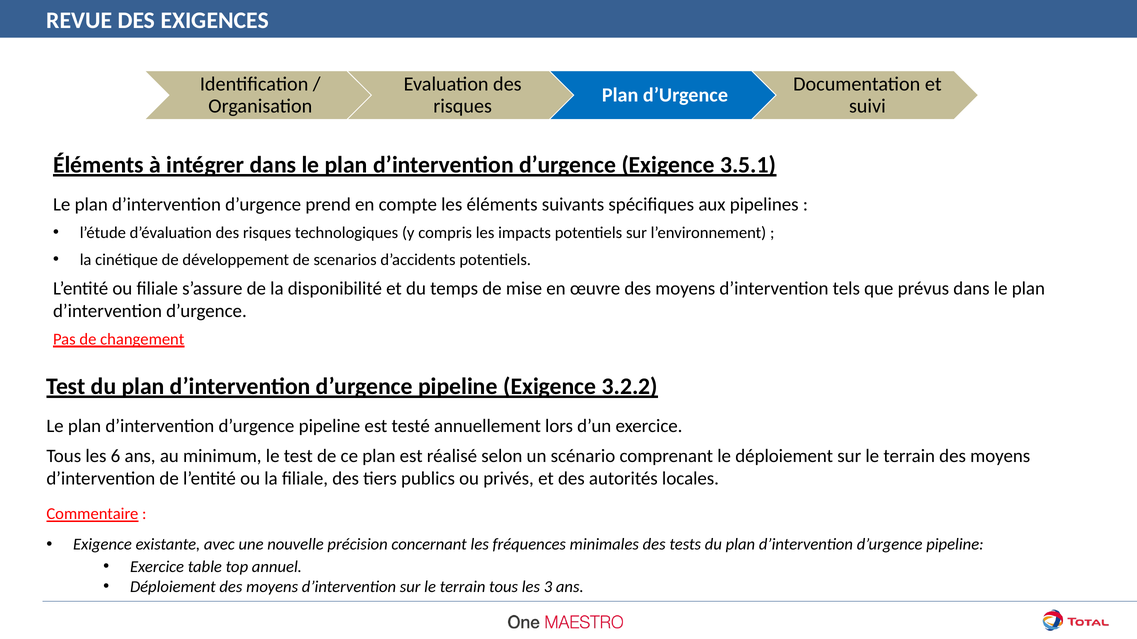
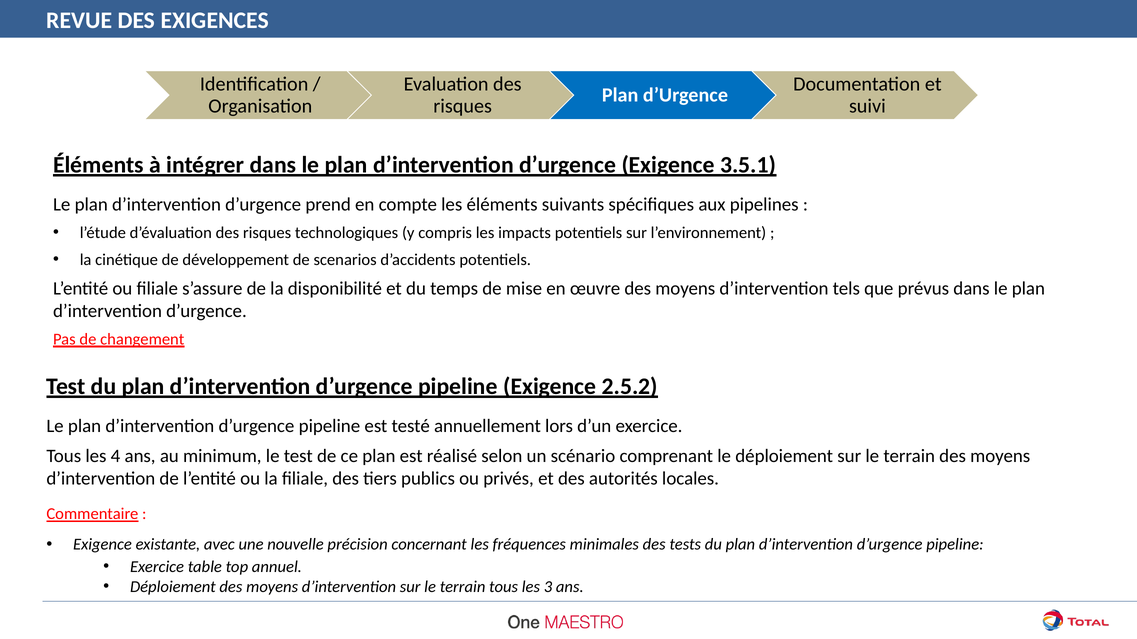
3.2.2: 3.2.2 -> 2.5.2 (630, 387)
6: 6 -> 4 (116, 456)
